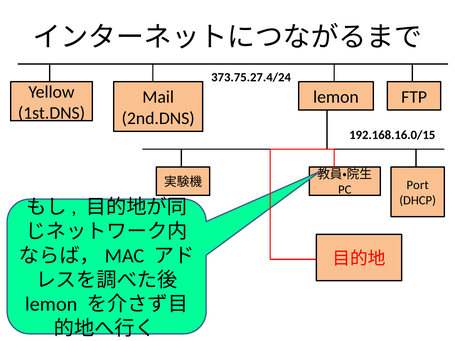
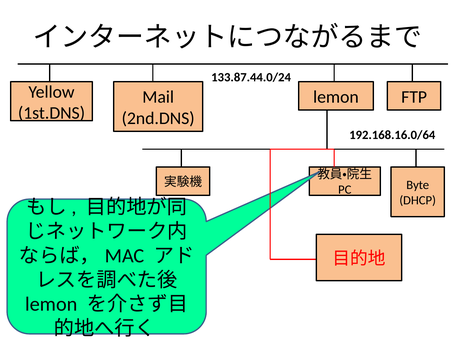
373.75.27.4/24: 373.75.27.4/24 -> 133.87.44.0/24 (251, 77)
192.168.16.0/15: 192.168.16.0/15 -> 192.168.16.0/64 (392, 135)
Port: Port -> Byte (418, 185)
